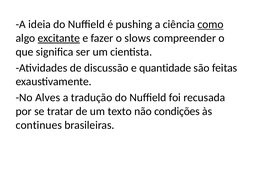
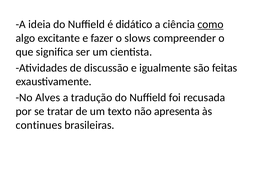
pushing: pushing -> didático (134, 24)
excitante underline: present -> none (59, 38)
quantidade: quantidade -> igualmente (165, 68)
condições: condições -> apresenta (177, 111)
